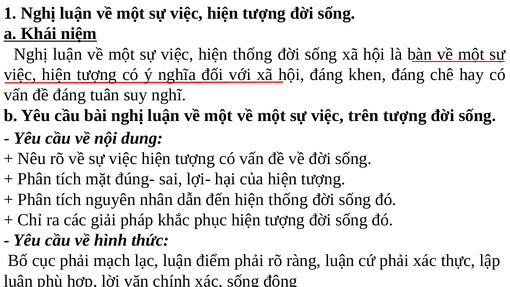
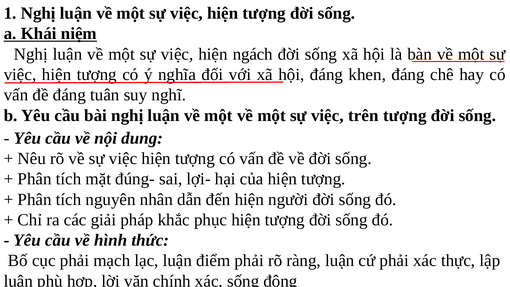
việc hiện thống: thống -> ngách (253, 54)
đến hiện thống: thống -> người (288, 199)
